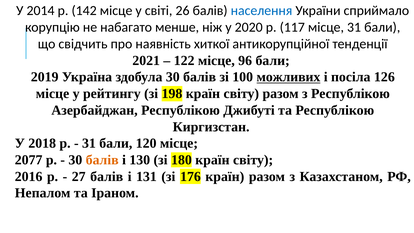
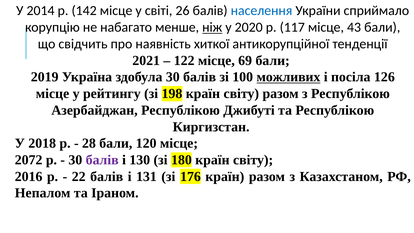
ніж underline: none -> present (212, 27)
місце 31: 31 -> 43 (354, 27)
96: 96 -> 69 (245, 60)
31: 31 -> 28 (89, 143)
2077: 2077 -> 2072 (29, 160)
балів colour: orange -> purple (102, 160)
27: 27 -> 22 (79, 176)
